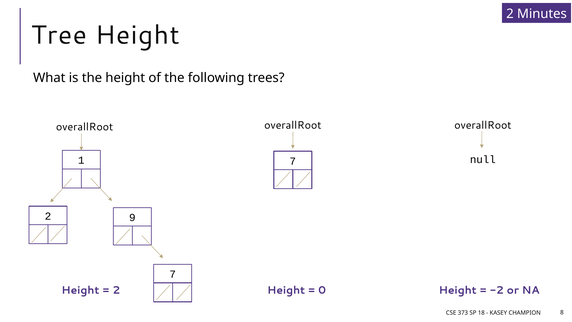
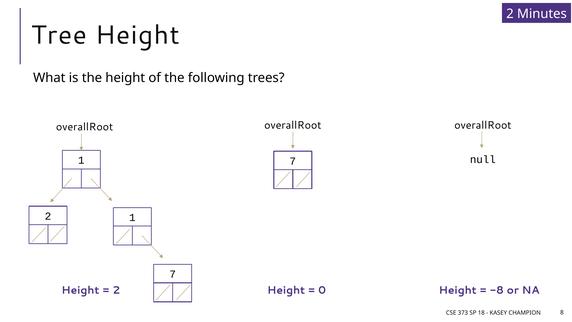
2 9: 9 -> 1 (132, 217)
-2: -2 -> -8 (497, 290)
